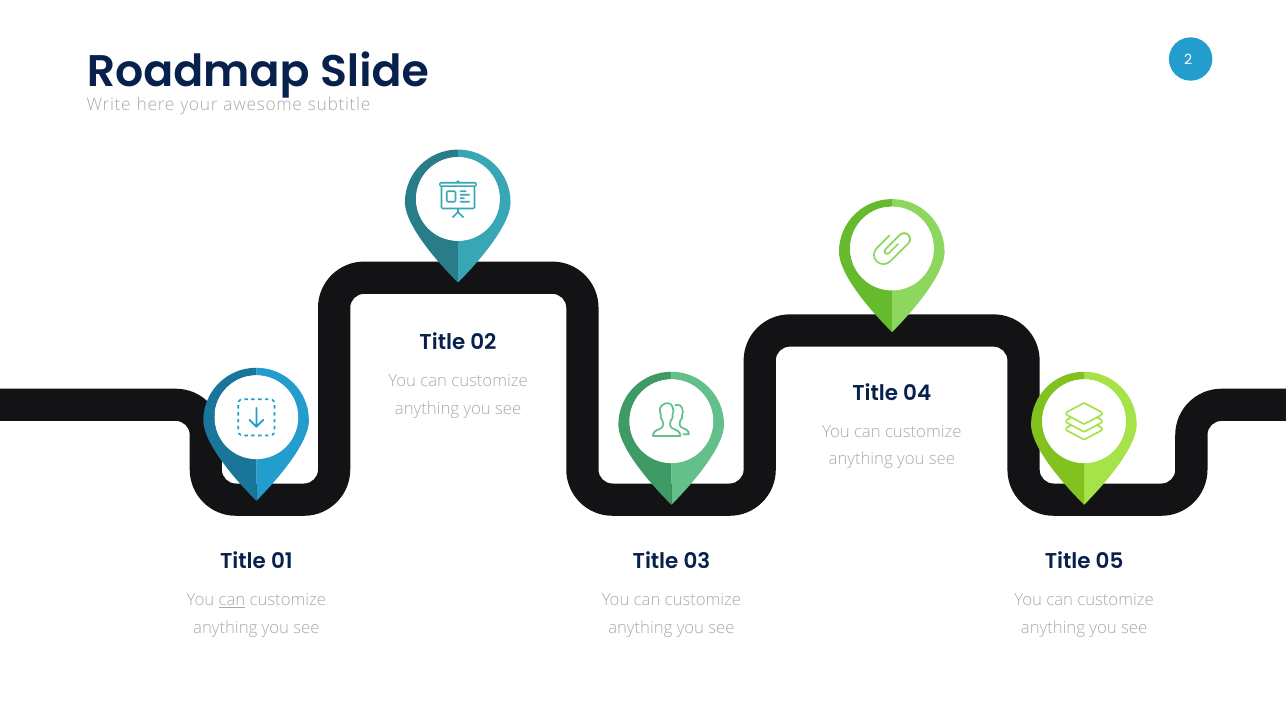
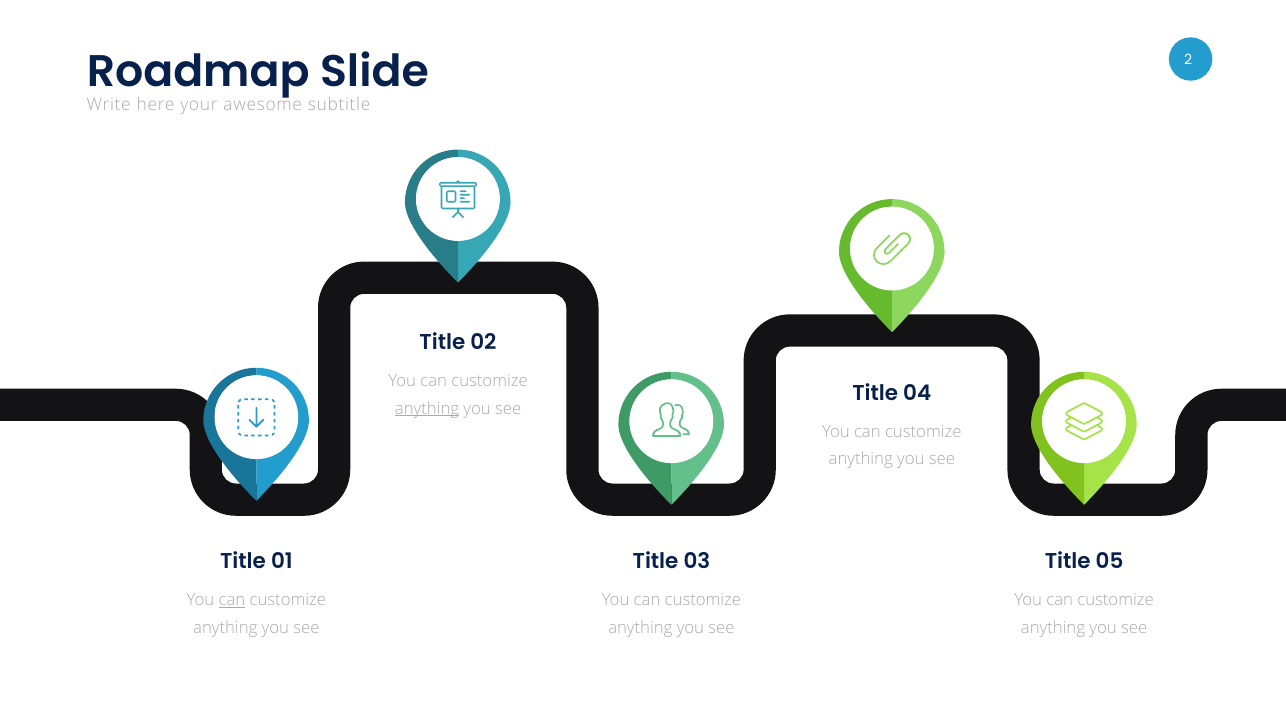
anything underline: none -> present (427, 408)
